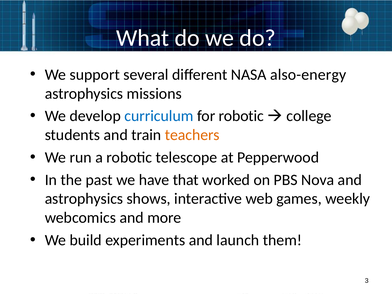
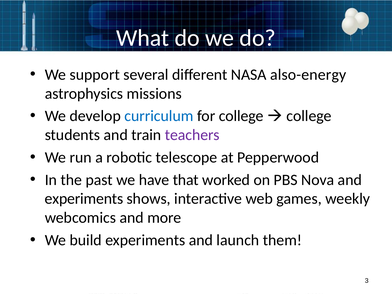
for robotic: robotic -> college (241, 116)
teachers colour: orange -> purple (192, 135)
astrophysics: astrophysics -> experiments (84, 199)
